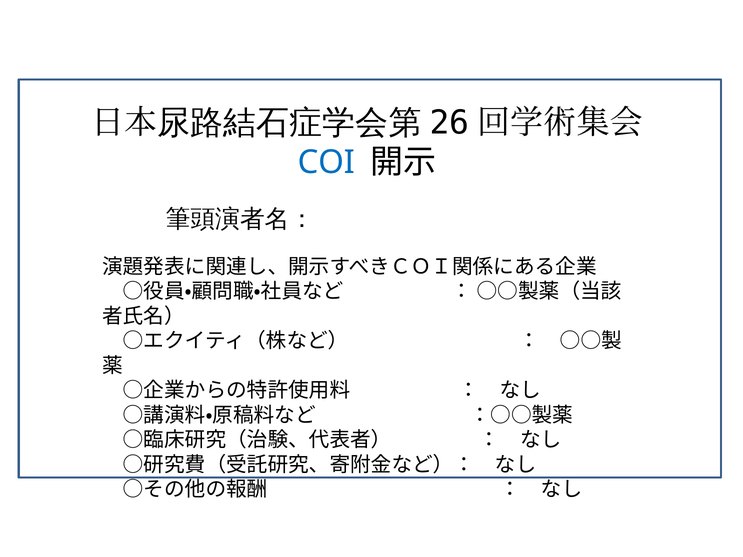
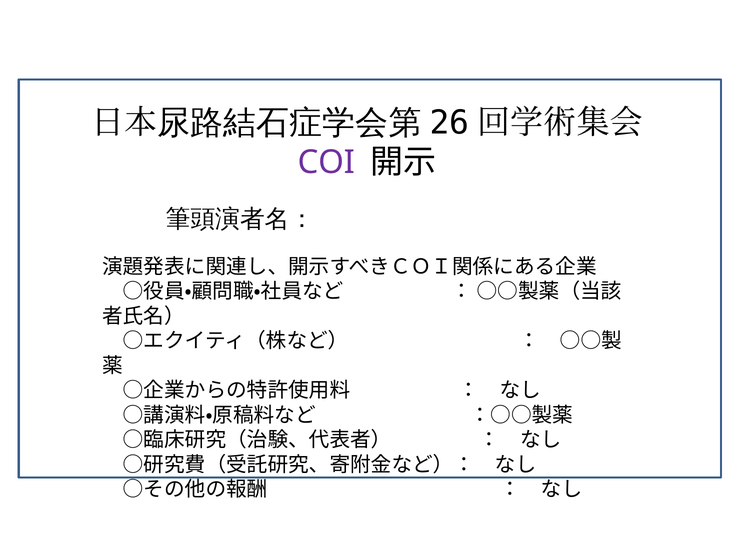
COI colour: blue -> purple (326, 163)
